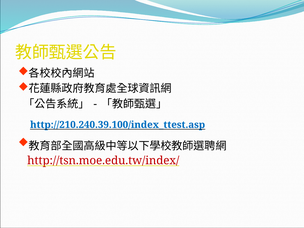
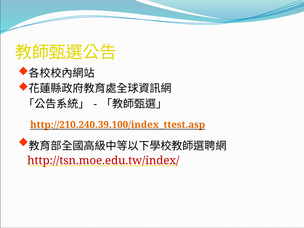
http://210.240.39.100/index_ttest.asp colour: blue -> orange (118, 125)
